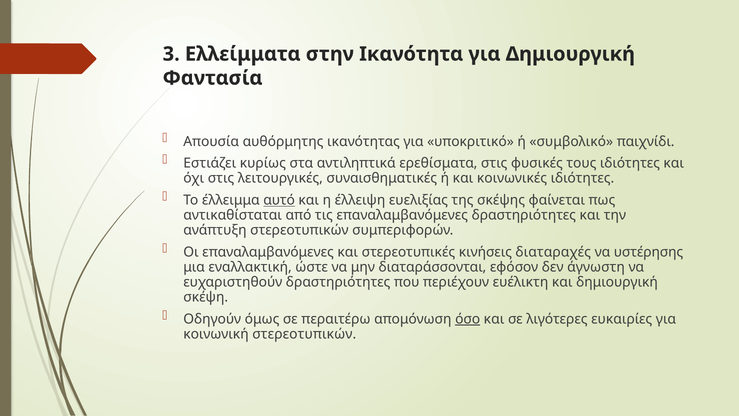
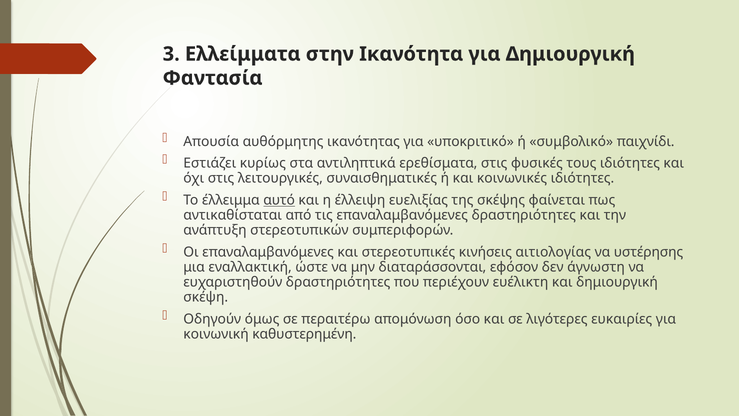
διαταραχές: διαταραχές -> αιτιολογίας (553, 252)
όσο underline: present -> none (468, 319)
κοινωνική στερεοτυπικών: στερεοτυπικών -> καθυστερημένη (304, 334)
